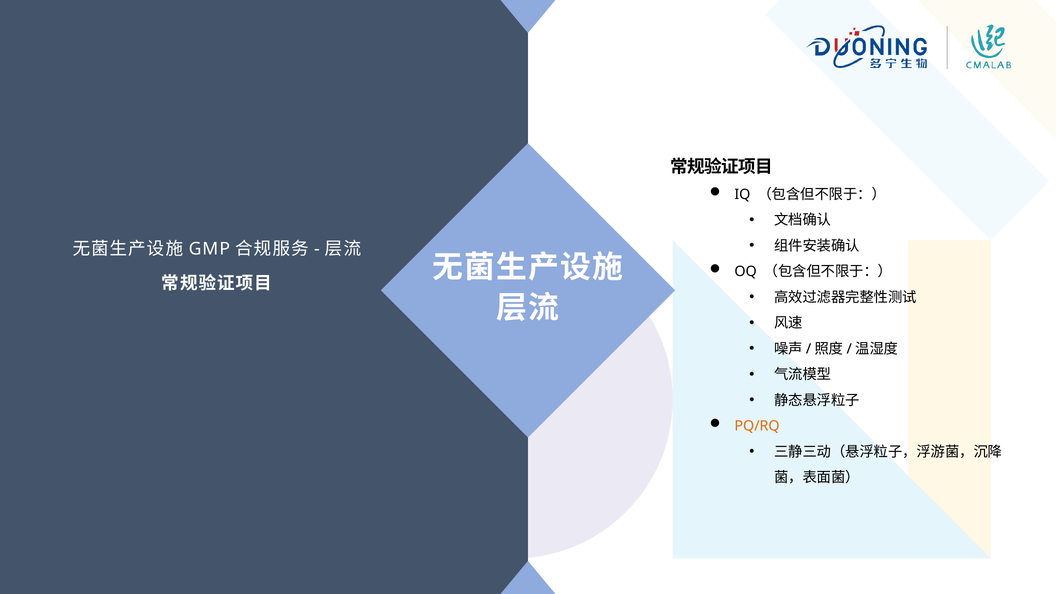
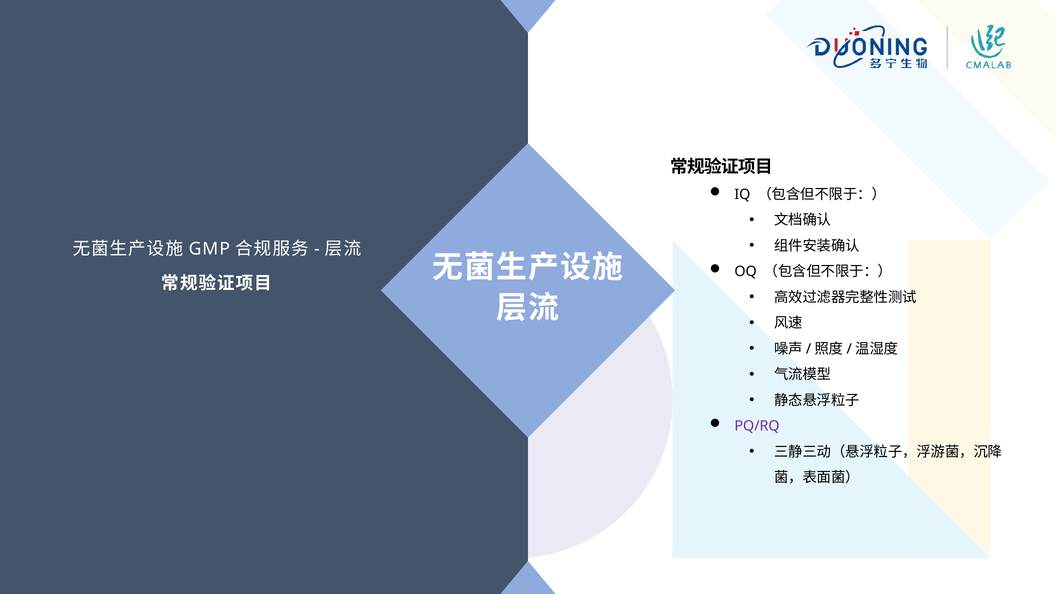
PQ/RQ colour: orange -> purple (757, 426)
